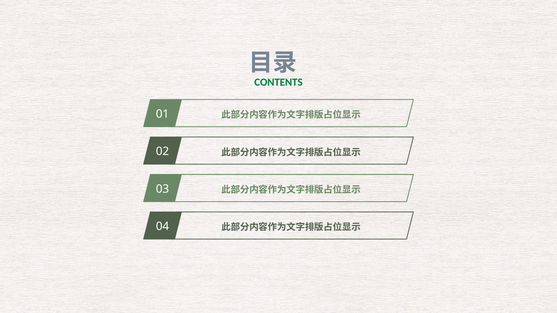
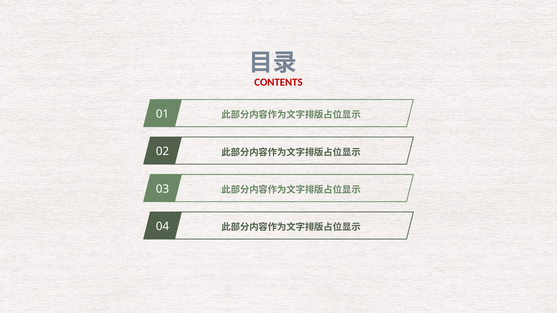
CONTENTS colour: green -> red (278, 82)
